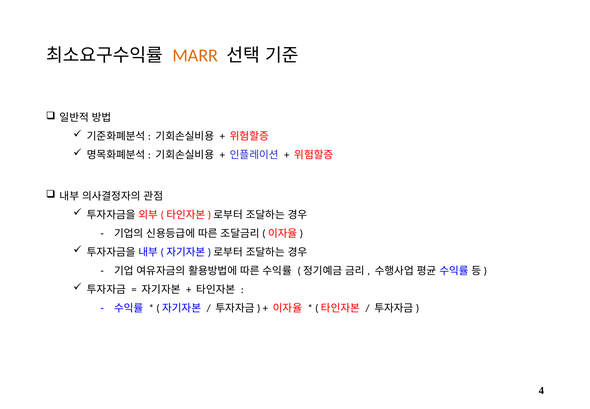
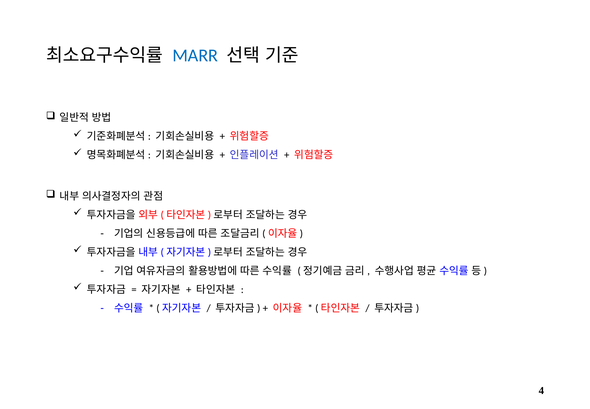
MARR colour: orange -> blue (195, 56)
